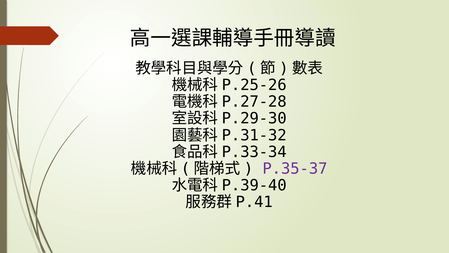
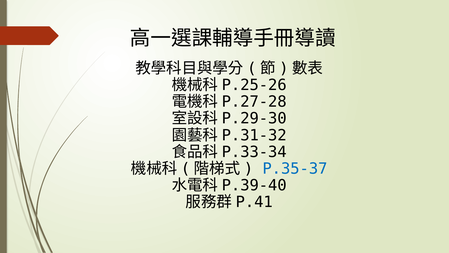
P.35-37 colour: purple -> blue (295, 168)
